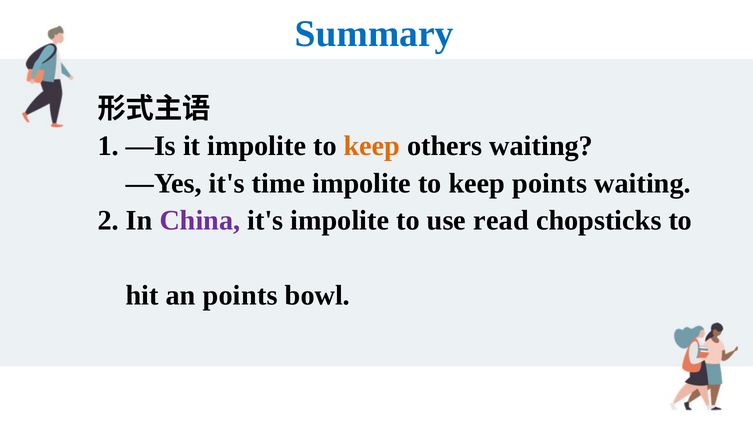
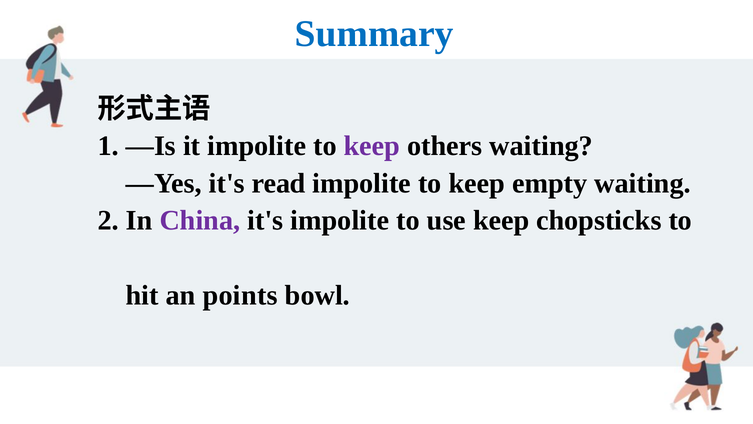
keep colour: orange -> purple (372, 146)
time: time -> read (279, 183)
keep points: points -> empty (550, 183)
use read: read -> keep (501, 220)
